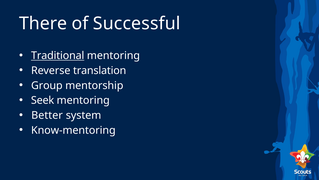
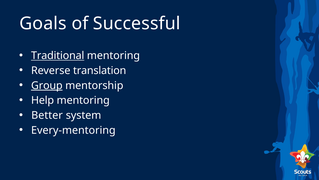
There: There -> Goals (43, 23)
Group underline: none -> present (47, 85)
Seek: Seek -> Help (43, 100)
Know-mentoring: Know-mentoring -> Every-mentoring (73, 130)
